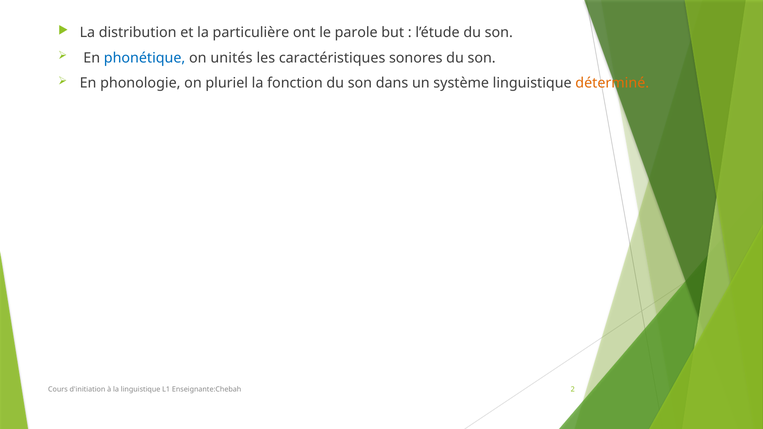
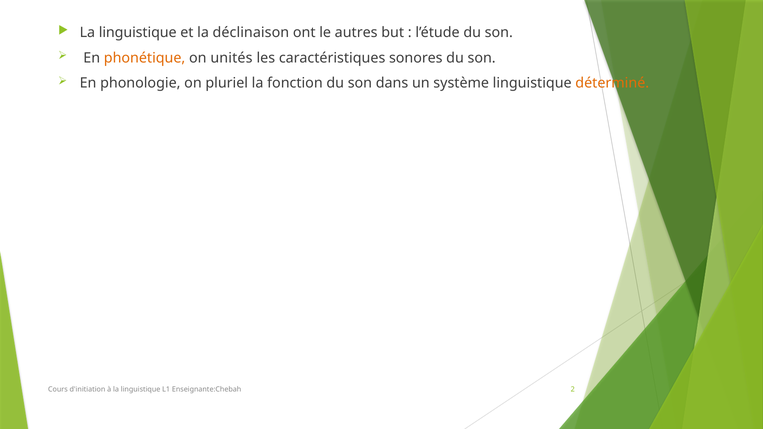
distribution: distribution -> linguistique (138, 33)
particulière: particulière -> déclinaison (251, 33)
parole: parole -> autres (356, 33)
phonétique colour: blue -> orange (145, 58)
